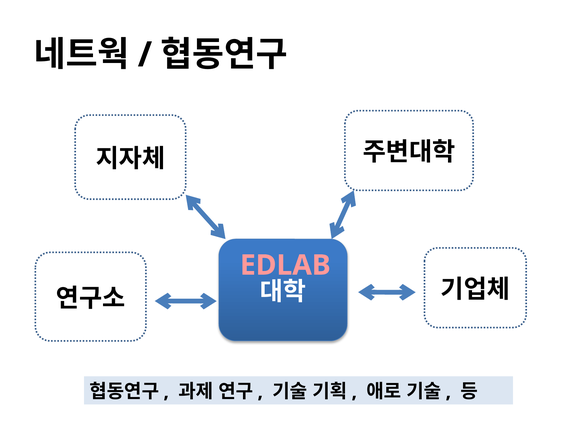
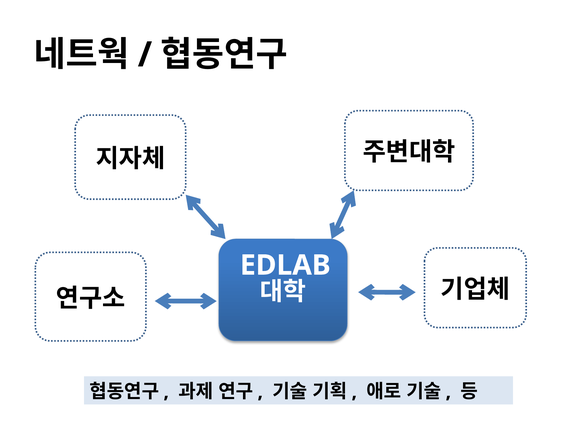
EDLAB colour: pink -> white (285, 265)
